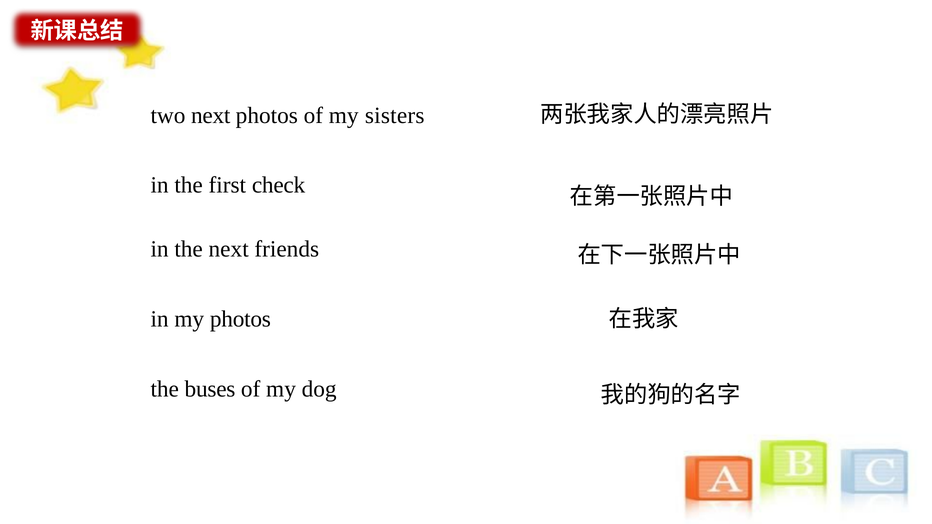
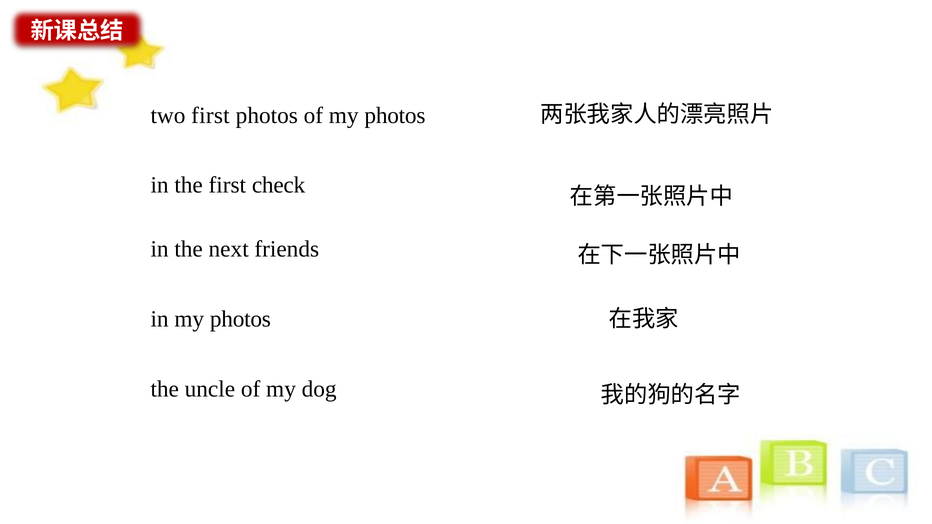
two next: next -> first (210, 115)
of my sisters: sisters -> photos (395, 115)
buses: buses -> uncle (210, 389)
